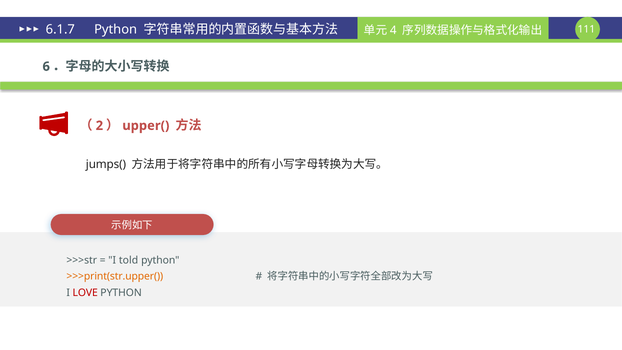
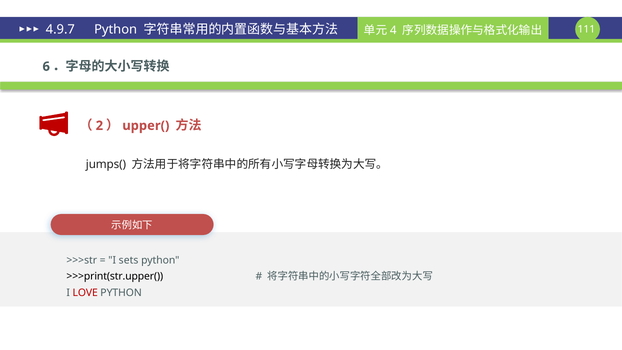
6.1.7: 6.1.7 -> 4.9.7 (60, 30)
told: told -> sets (129, 260)
>>>print(str.upper( colour: orange -> black (115, 276)
